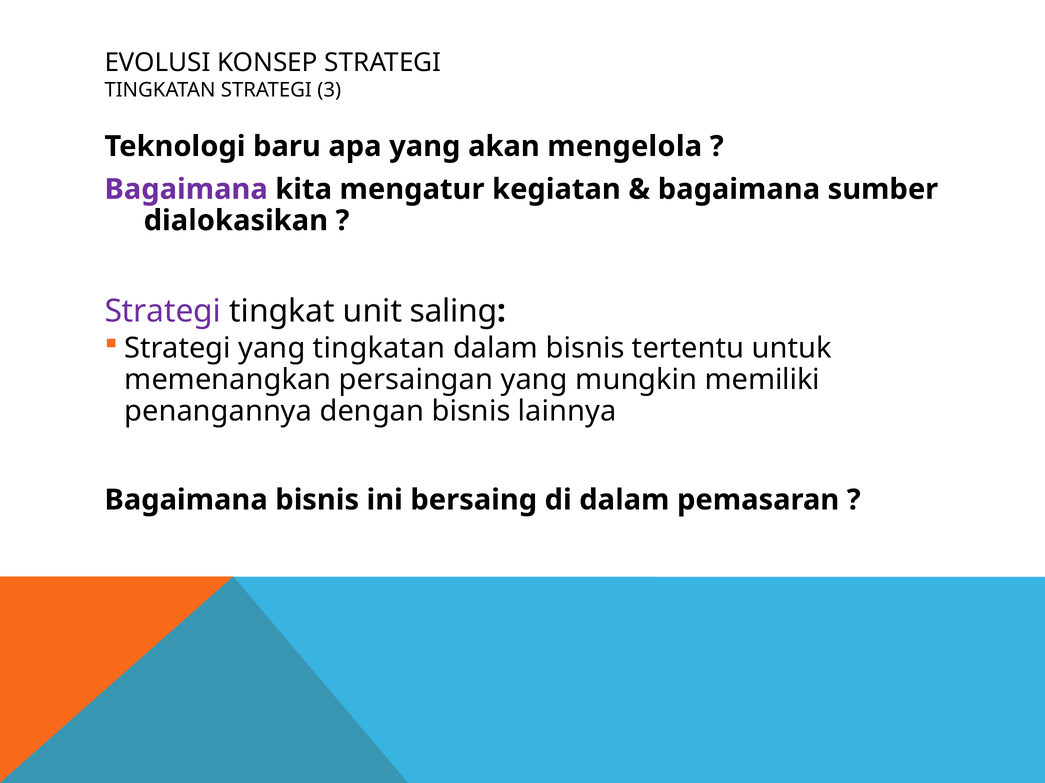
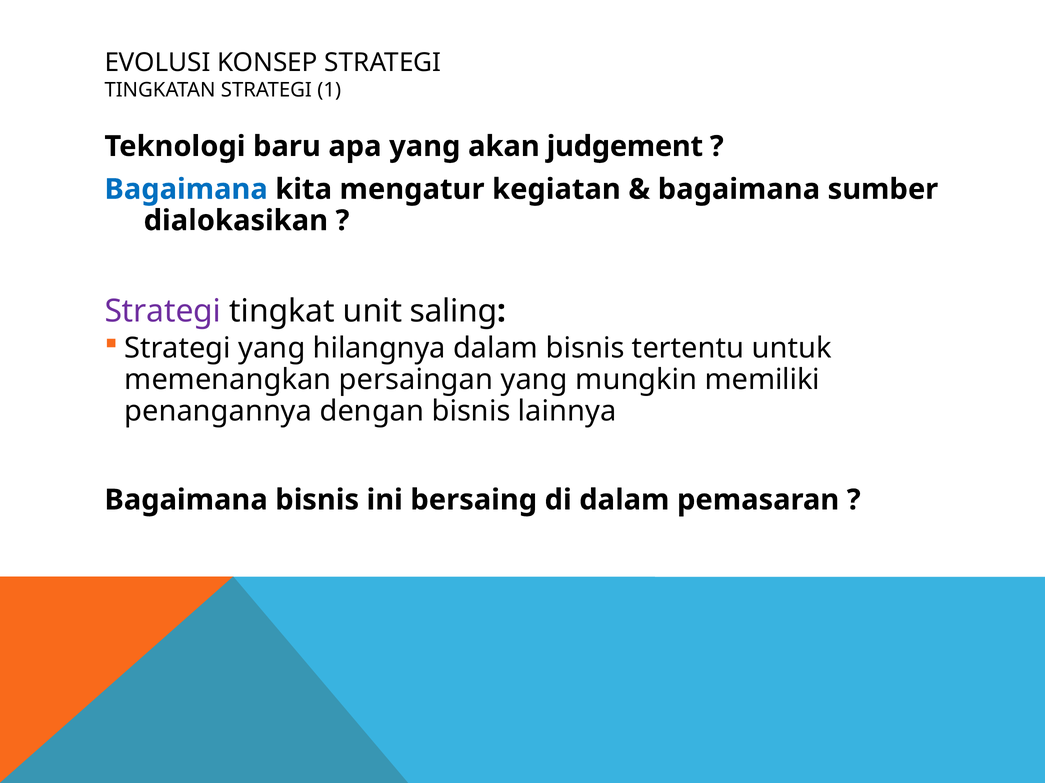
3: 3 -> 1 (329, 90)
mengelola: mengelola -> judgement (625, 147)
Bagaimana colour: purple -> blue (186, 189)
yang tingkatan: tingkatan -> hilangnya (379, 349)
